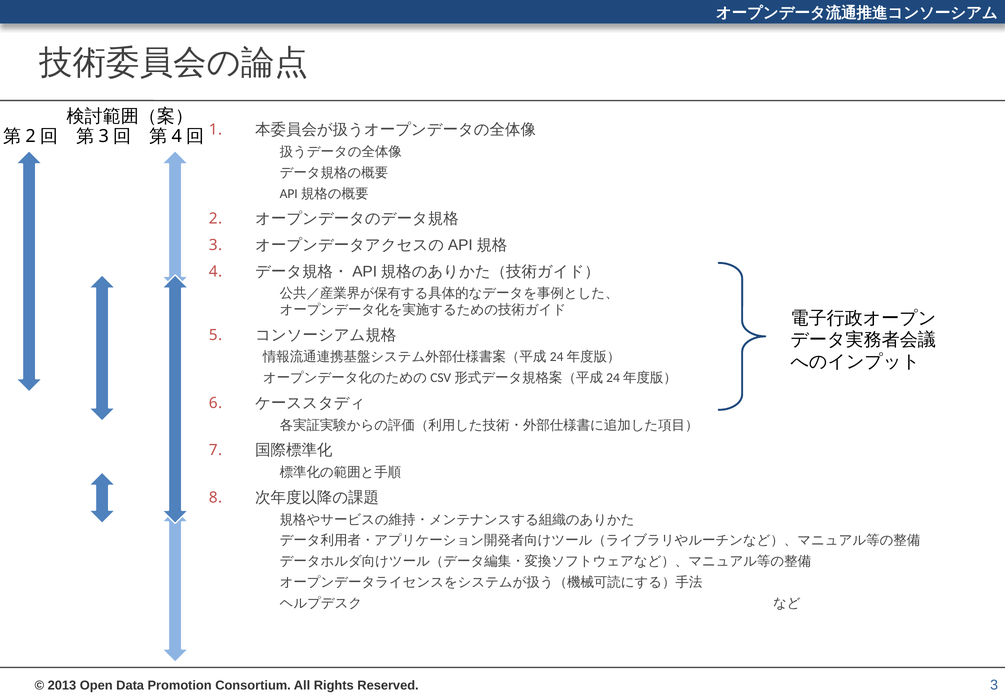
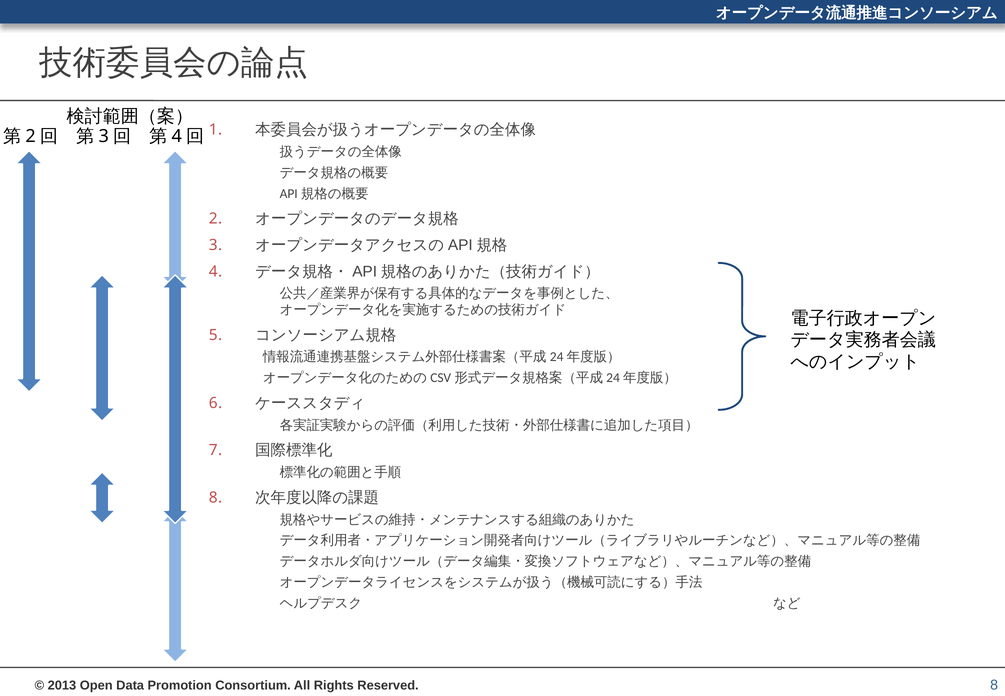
3: 3 -> 8 (994, 685)
